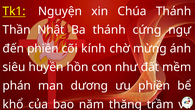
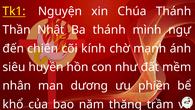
cứng: cứng -> mình (147, 30)
đến phiền: phiền -> chiên (43, 48)
mừng: mừng -> mạnh (150, 48)
phán: phán -> nhân (17, 86)
